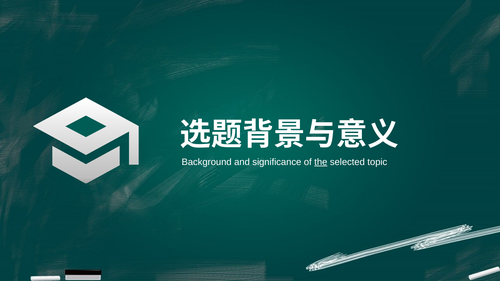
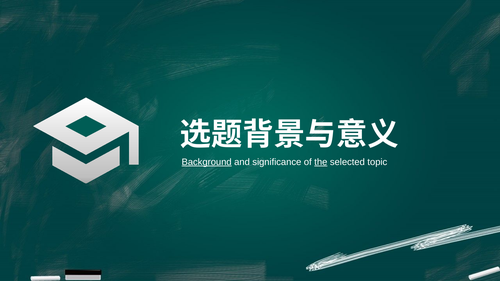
Background underline: none -> present (207, 162)
